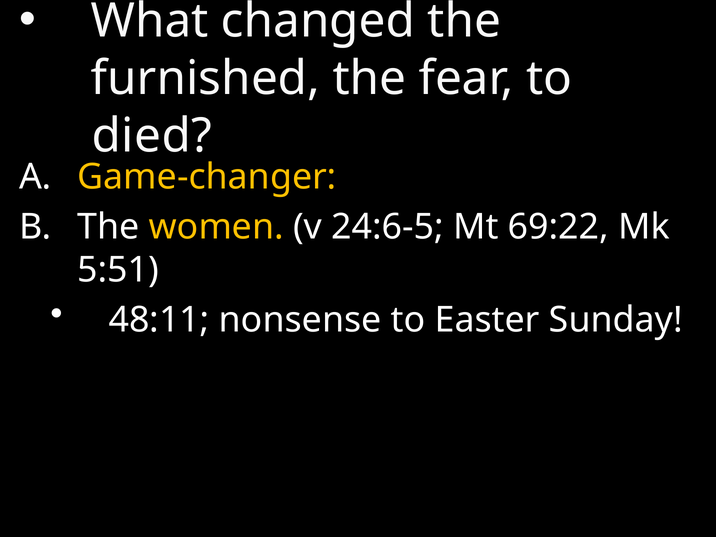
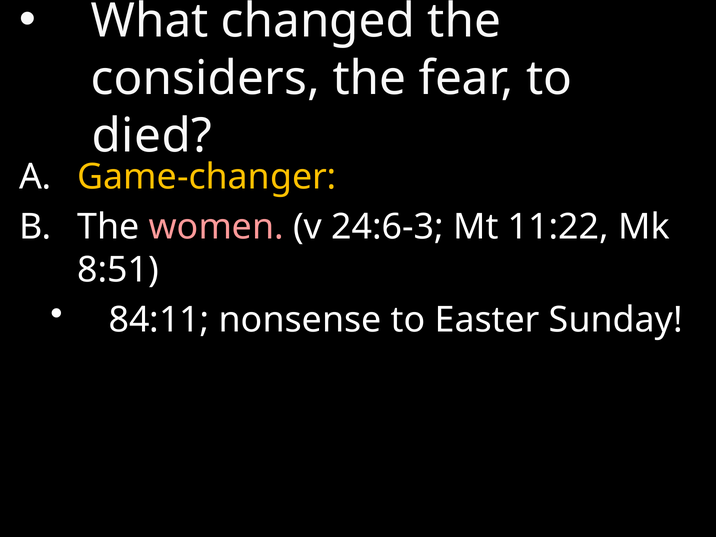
furnished: furnished -> considers (205, 79)
women colour: yellow -> pink (216, 227)
24:6-5: 24:6-5 -> 24:6-3 (388, 227)
69:22: 69:22 -> 11:22 (558, 227)
5:51: 5:51 -> 8:51 (118, 270)
48:11: 48:11 -> 84:11 (159, 320)
